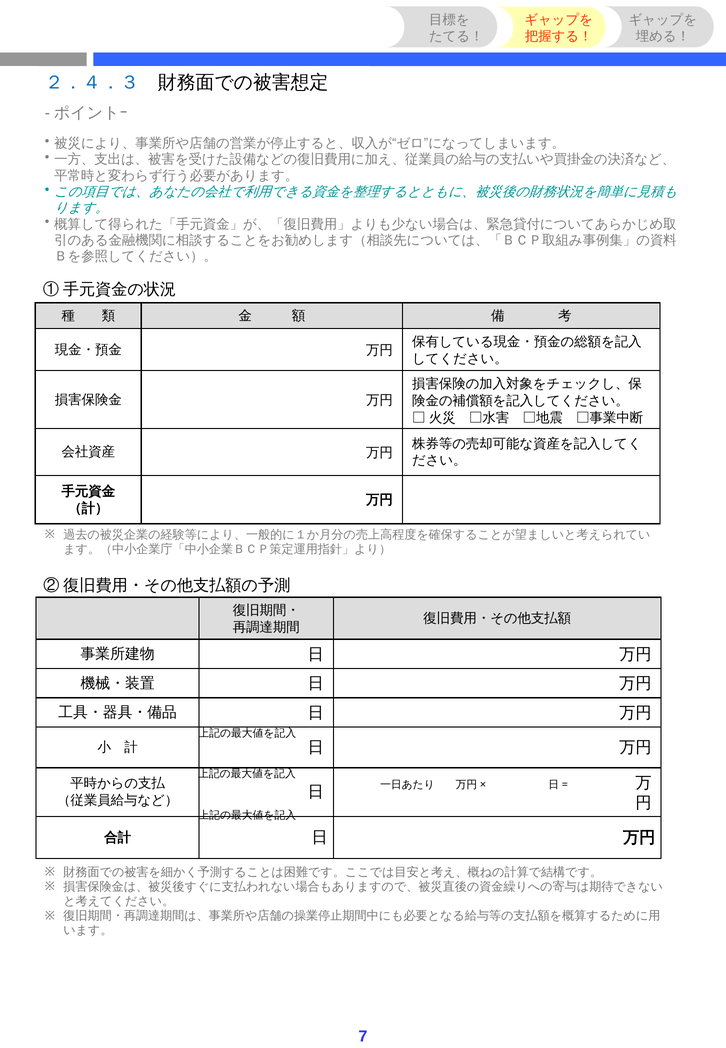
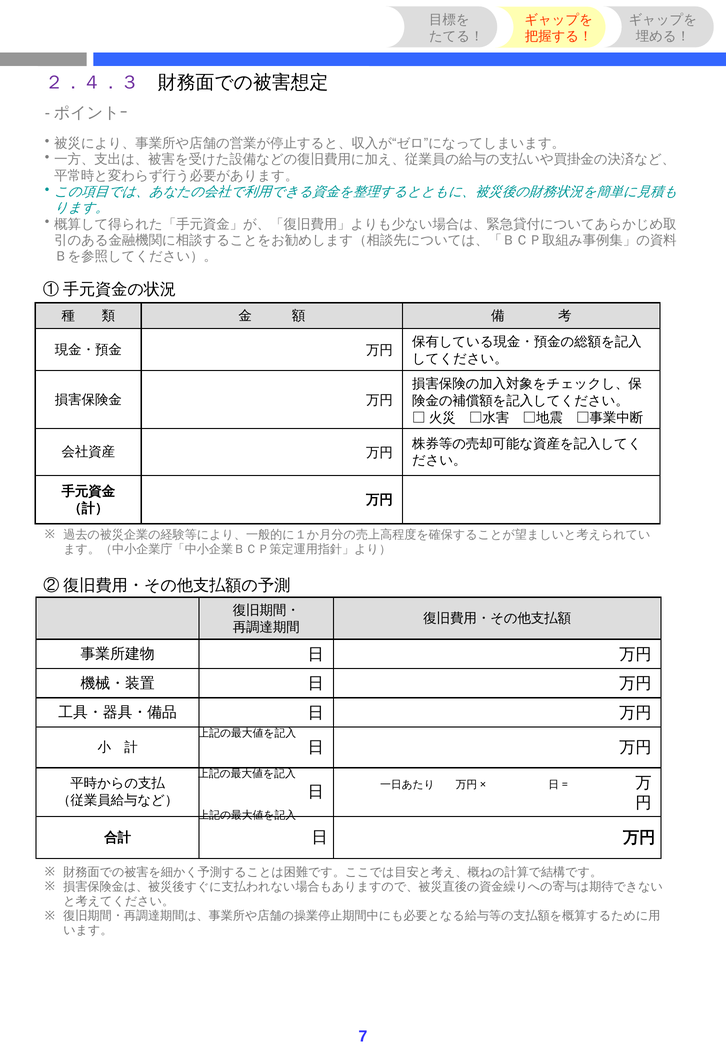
２．４．３ colour: blue -> purple (92, 83)
